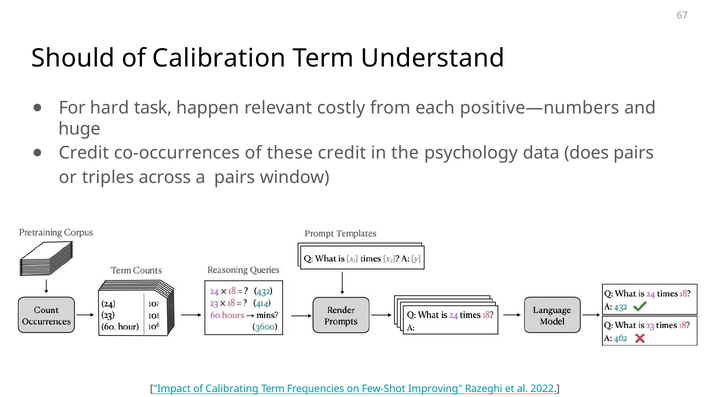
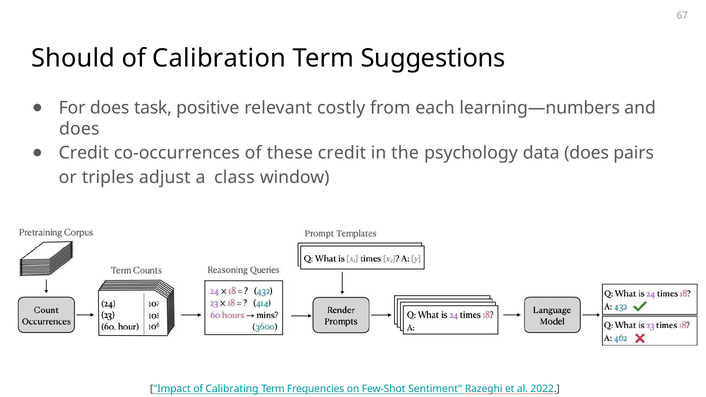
Understand: Understand -> Suggestions (433, 58)
For hard: hard -> does (110, 108)
happen: happen -> positive (208, 108)
positive—numbers: positive—numbers -> learning—numbers (540, 108)
huge: huge -> does (79, 129)
across: across -> adjust (165, 177)
a pairs: pairs -> class (234, 177)
Improving: Improving -> Sentiment (435, 389)
